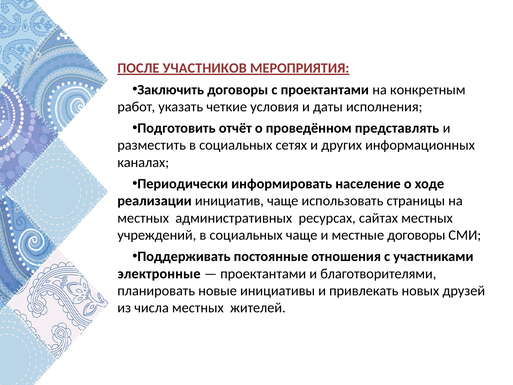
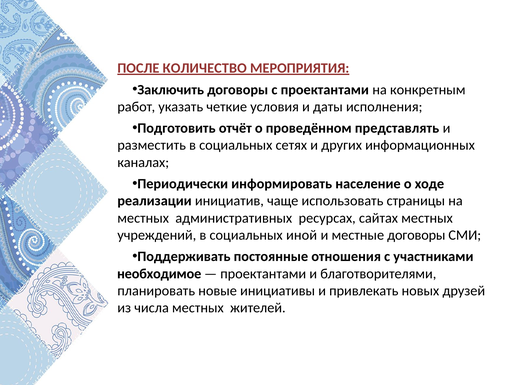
УЧАСТНИКОВ: УЧАСТНИКОВ -> КОЛИЧЕСТВО (205, 68)
социальных чаще: чаще -> иной (302, 235)
электронные: электронные -> необходимое (159, 274)
